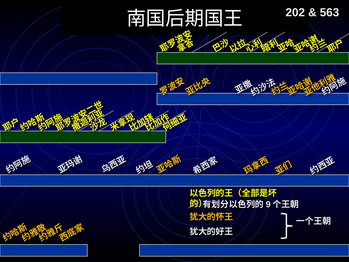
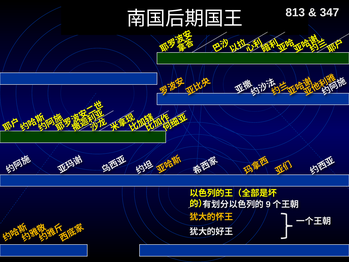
202: 202 -> 813 (295, 12)
563: 563 -> 347 (329, 12)
